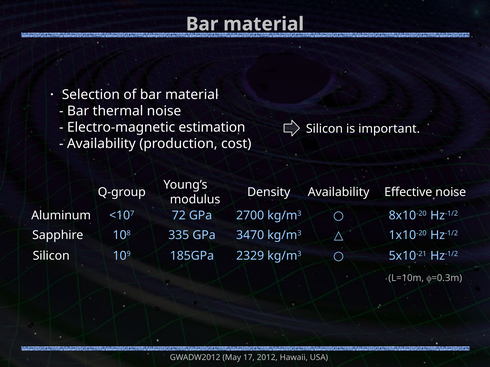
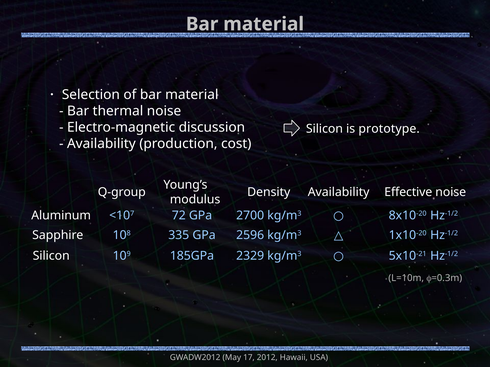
estimation: estimation -> discussion (212, 128)
important: important -> prototype (389, 129)
3470: 3470 -> 2596 (250, 236)
